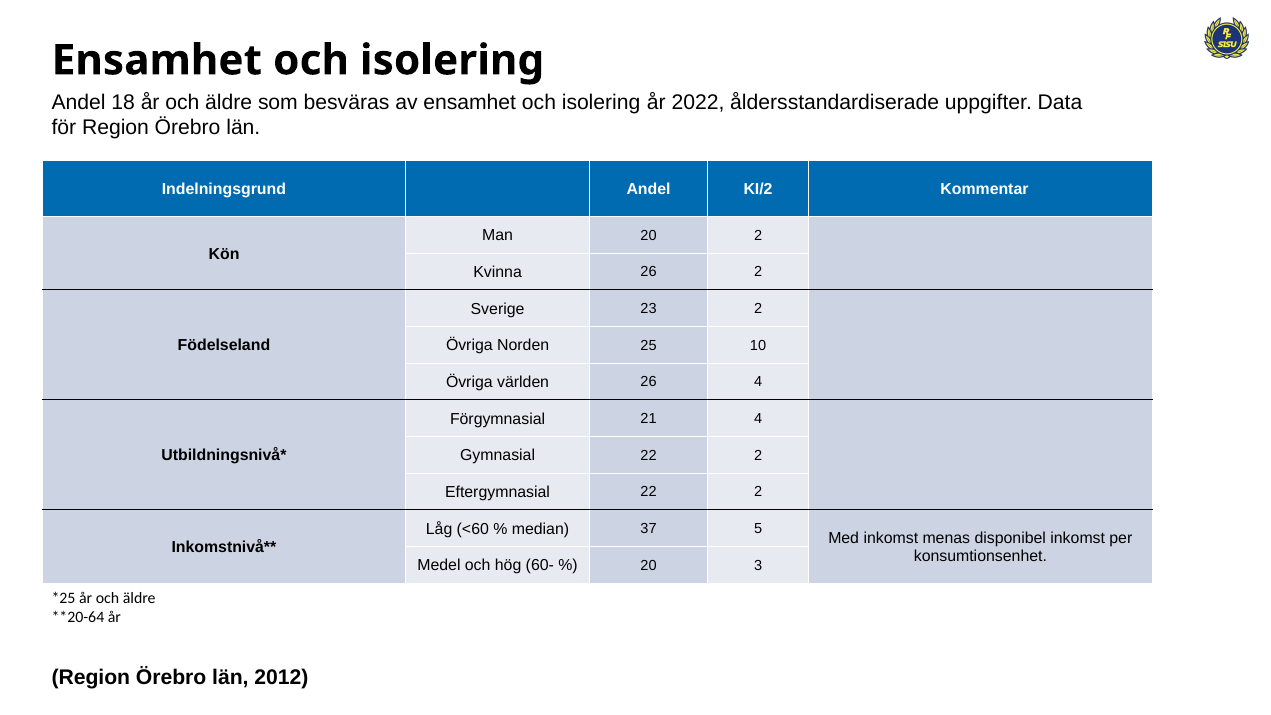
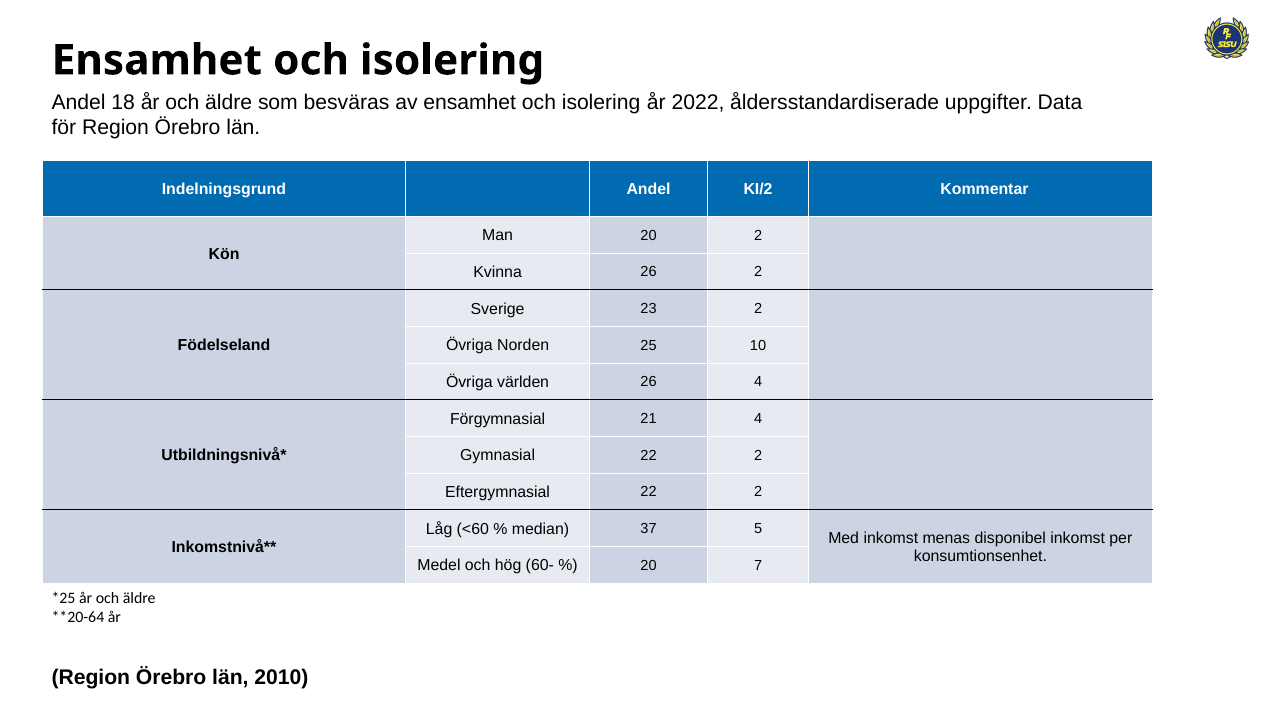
3: 3 -> 7 (758, 565)
2012: 2012 -> 2010 (281, 677)
